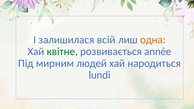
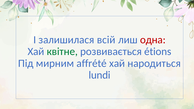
одна colour: orange -> red (153, 40)
année: année -> étions (158, 52)
людей: людей -> affrété (92, 63)
